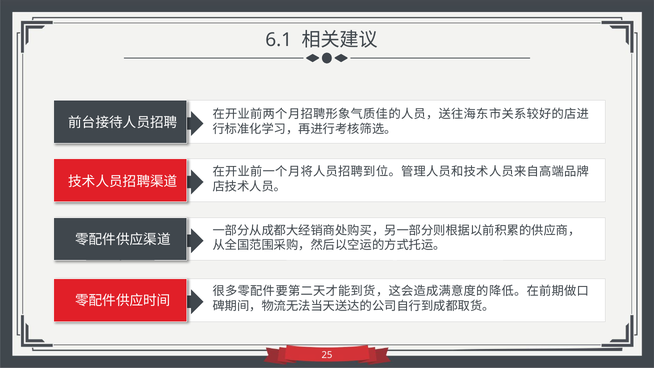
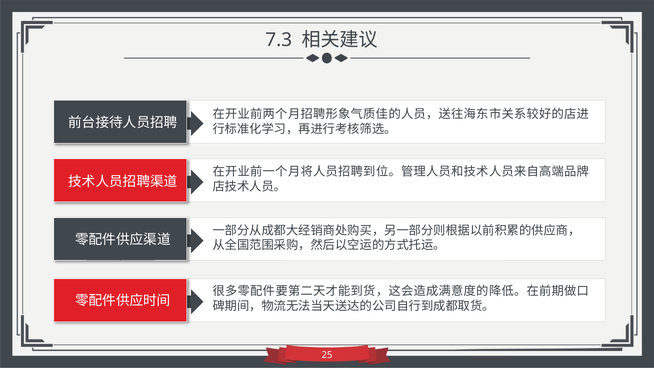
6.1: 6.1 -> 7.3 (279, 40)
